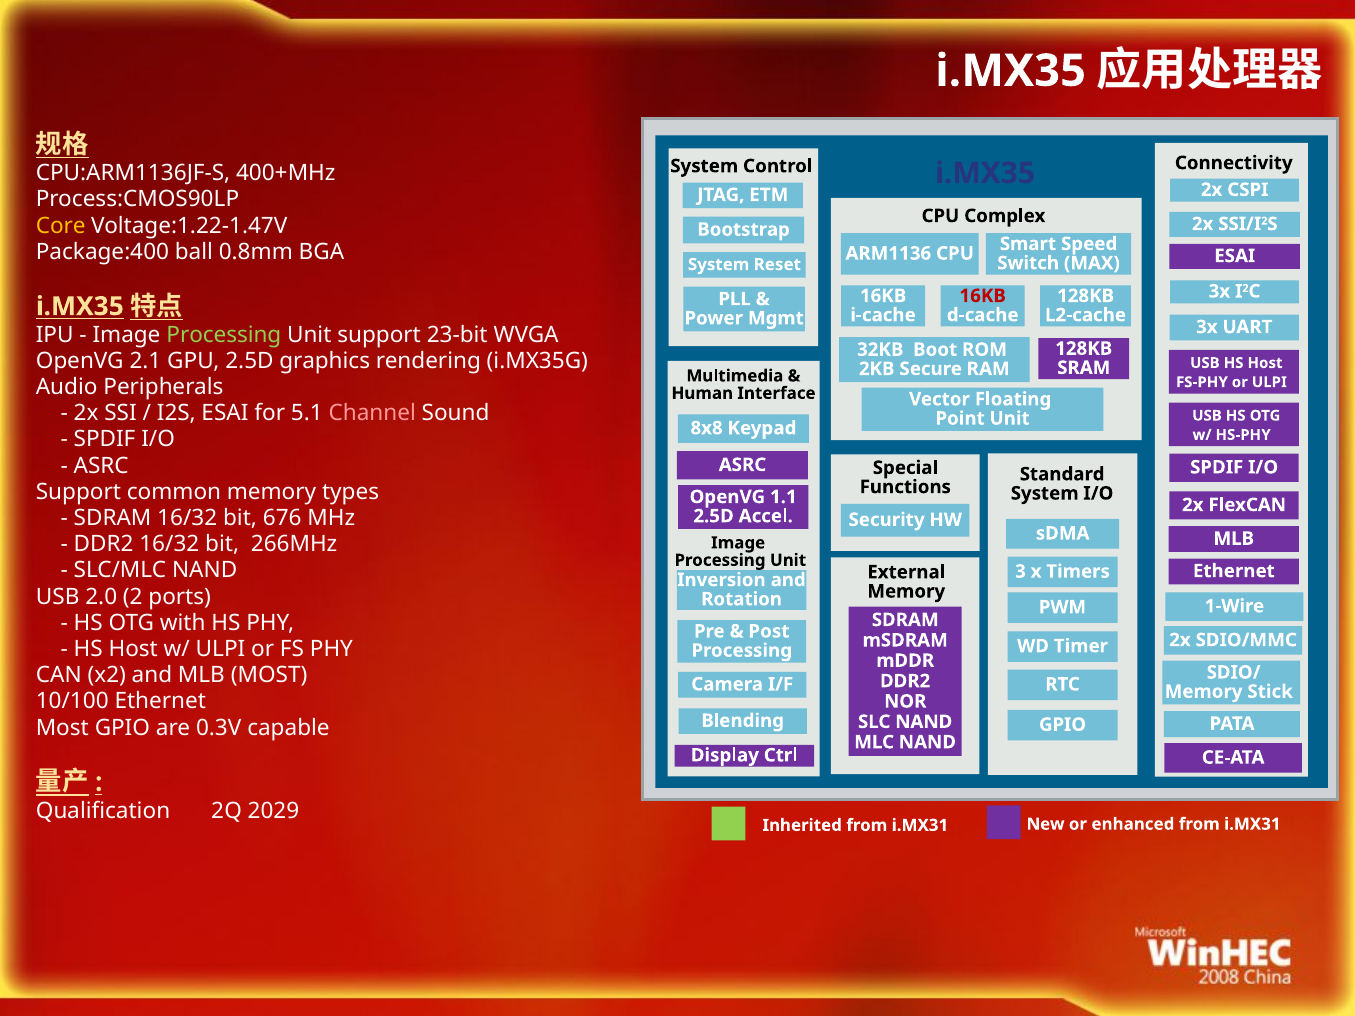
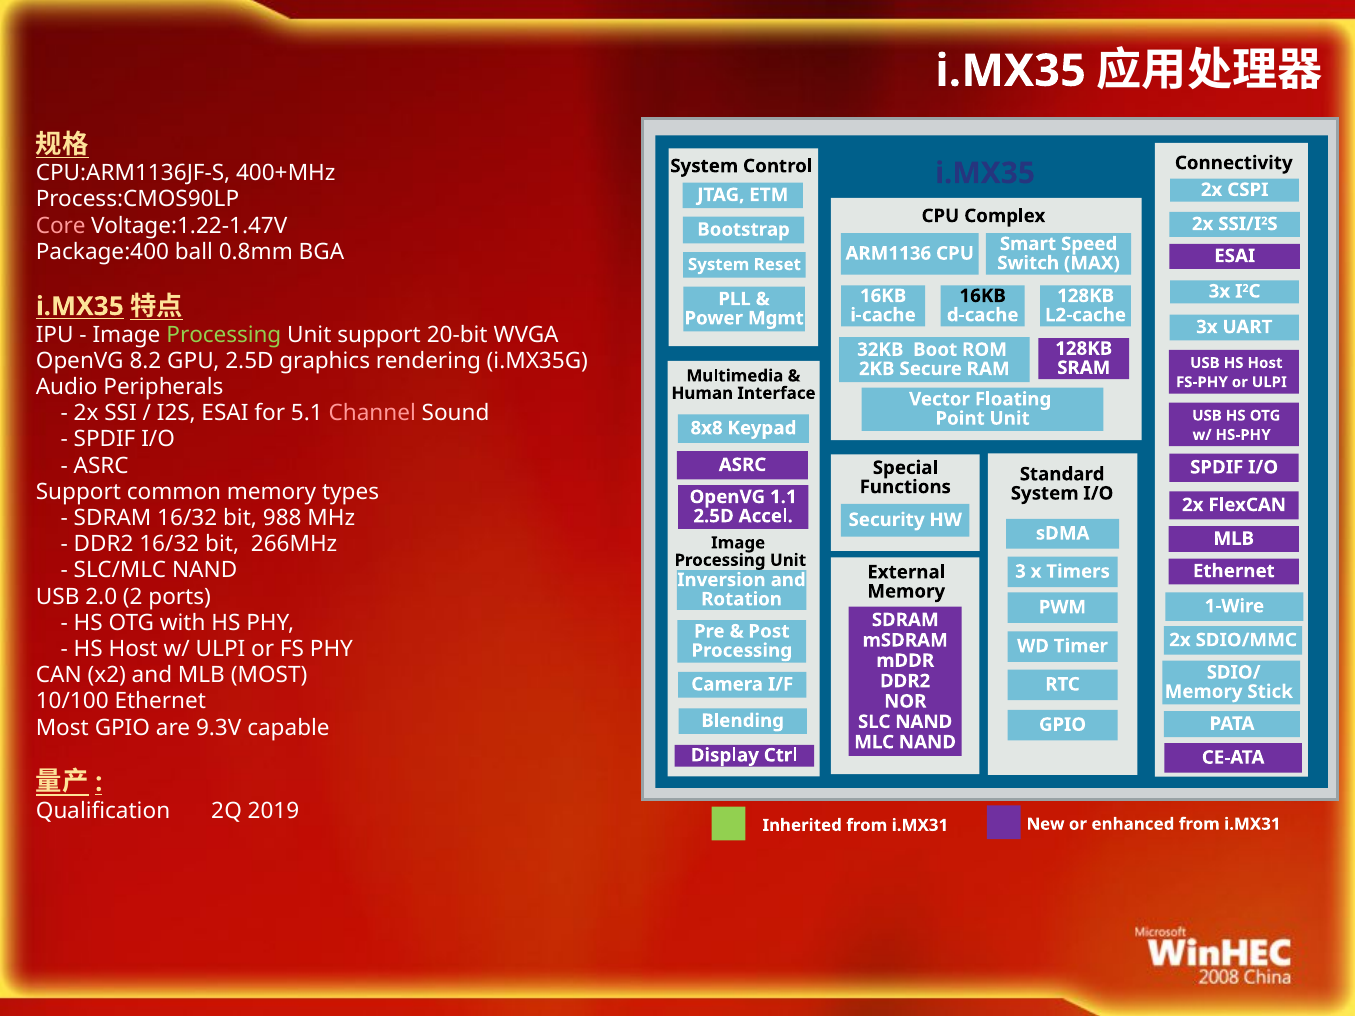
Core colour: yellow -> pink (61, 226)
16KB colour: red -> black (983, 296)
23-bit: 23-bit -> 20-bit (457, 335)
2.1: 2.1 -> 8.2 (145, 361)
676: 676 -> 988 (282, 518)
0.3V: 0.3V -> 9.3V (219, 728)
2029: 2029 -> 2019 (273, 811)
